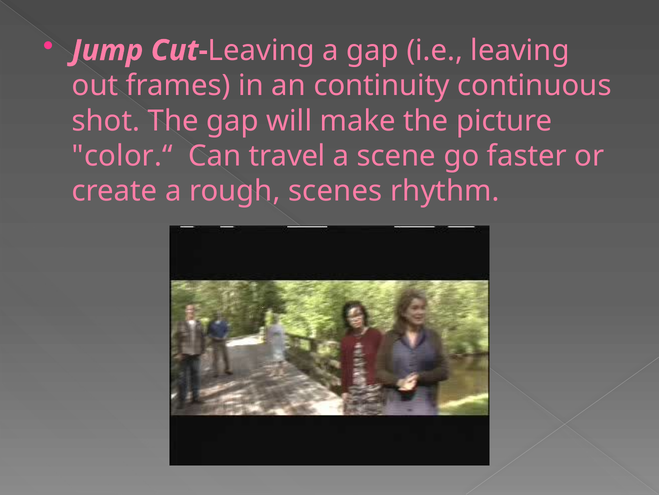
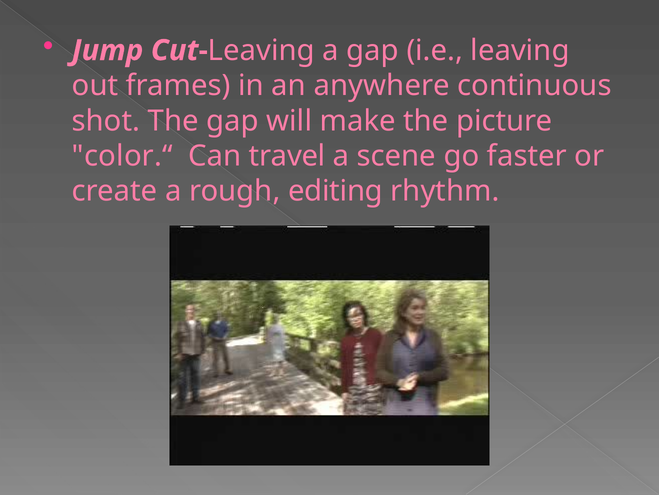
continuity: continuity -> anywhere (382, 86)
scenes: scenes -> editing (335, 191)
